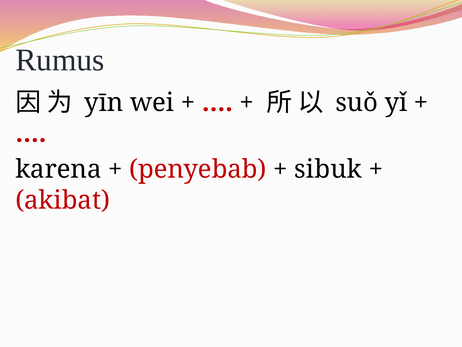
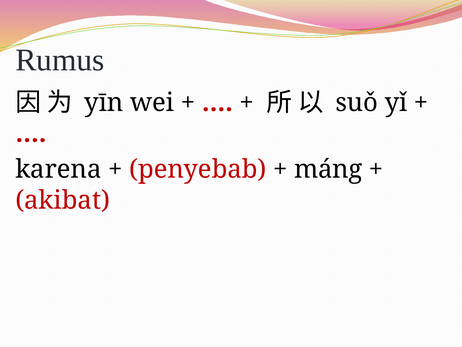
sibuk: sibuk -> máng (328, 169)
